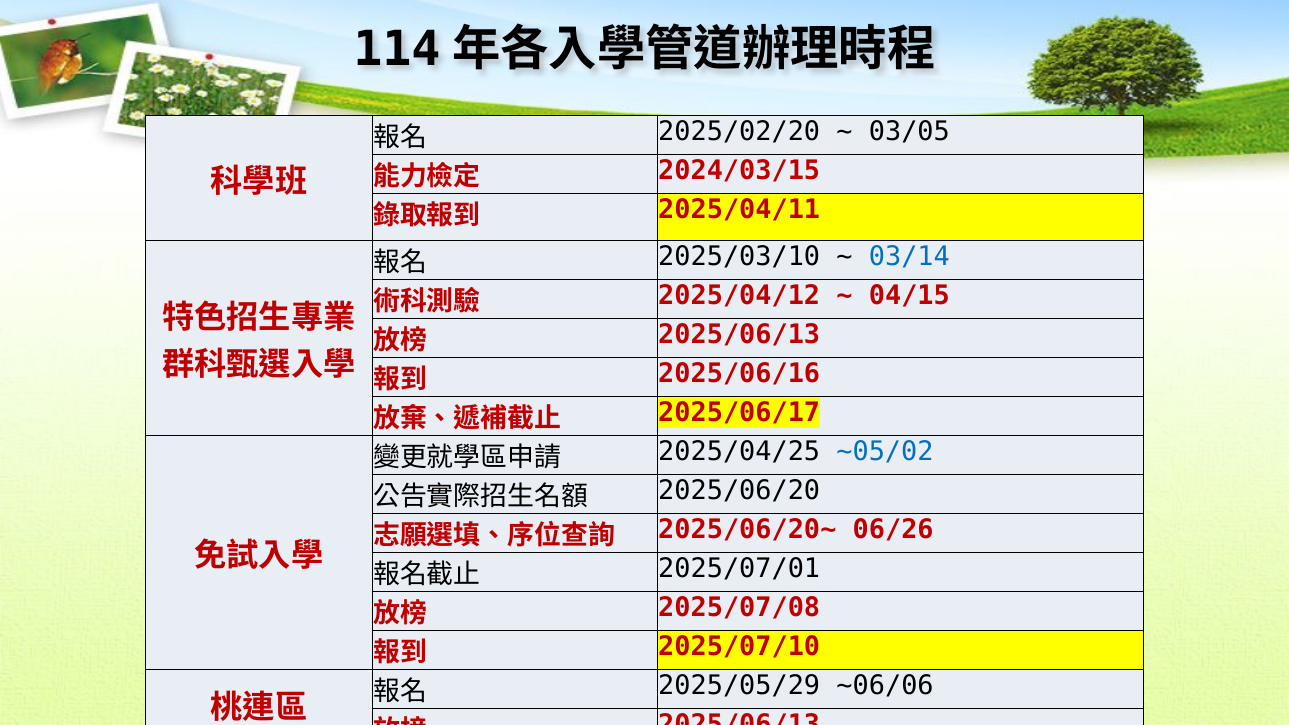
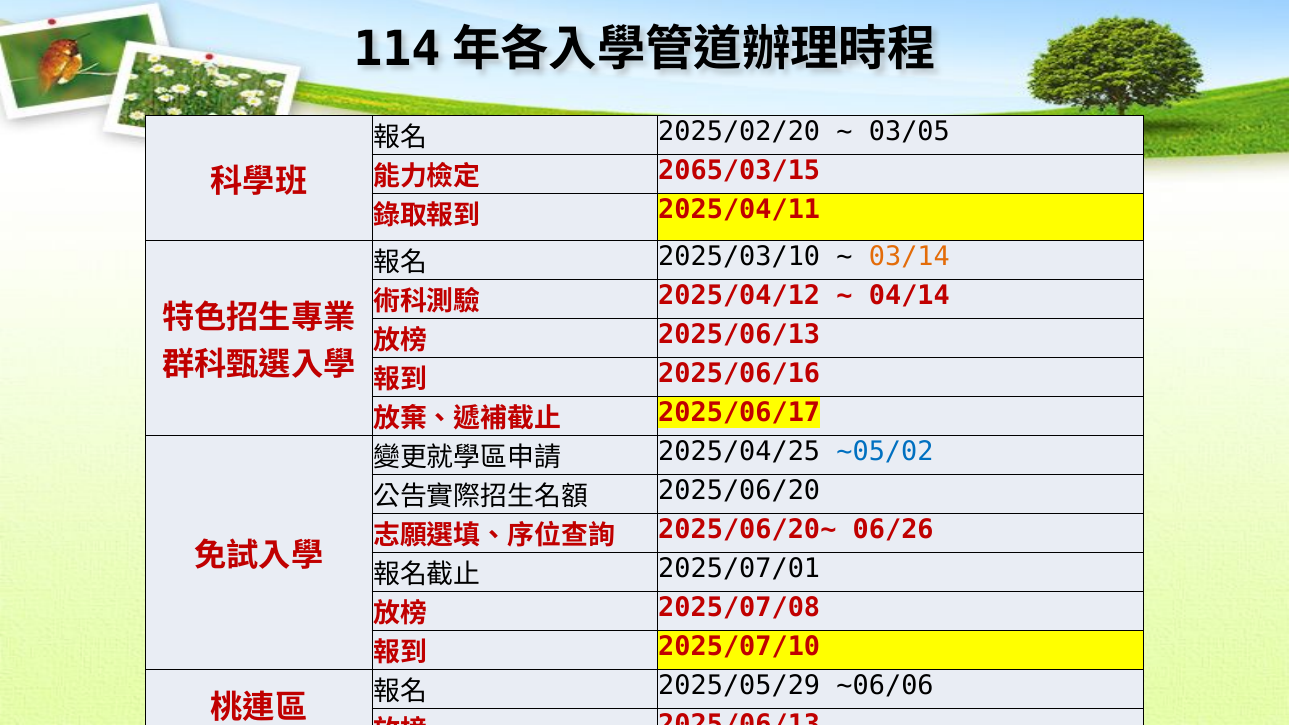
2024/03/15: 2024/03/15 -> 2065/03/15 (739, 171)
03/14 colour: blue -> orange (909, 257)
04/15: 04/15 -> 04/14 (909, 296)
